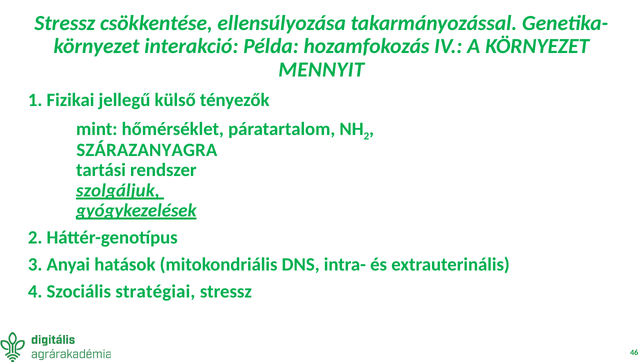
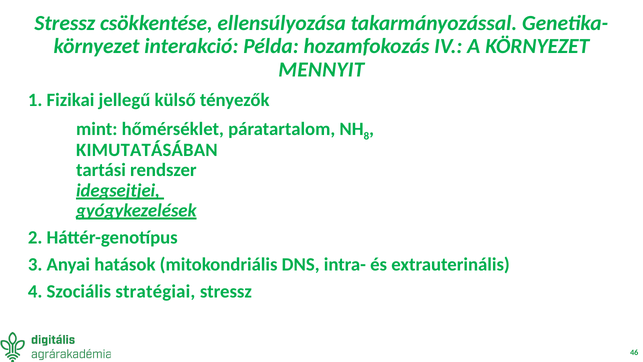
2: 2 -> 8 (366, 136)
SZÁRAZANYAGRA: SZÁRAZANYAGRA -> KIMUTATÁSÁBAN (147, 150)
szolgáljuk: szolgáljuk -> idegsejtjei (118, 190)
